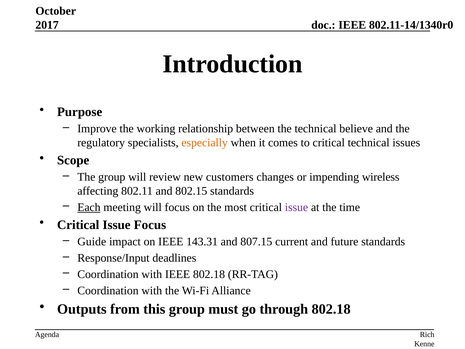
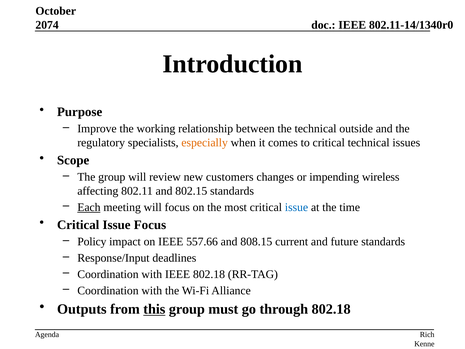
2017: 2017 -> 2074 (47, 25)
believe: believe -> outside (356, 129)
issue colour: purple -> blue (296, 207)
Guide: Guide -> Policy (92, 242)
143.31: 143.31 -> 557.66 (202, 242)
807.15: 807.15 -> 808.15 (256, 242)
this underline: none -> present (154, 309)
